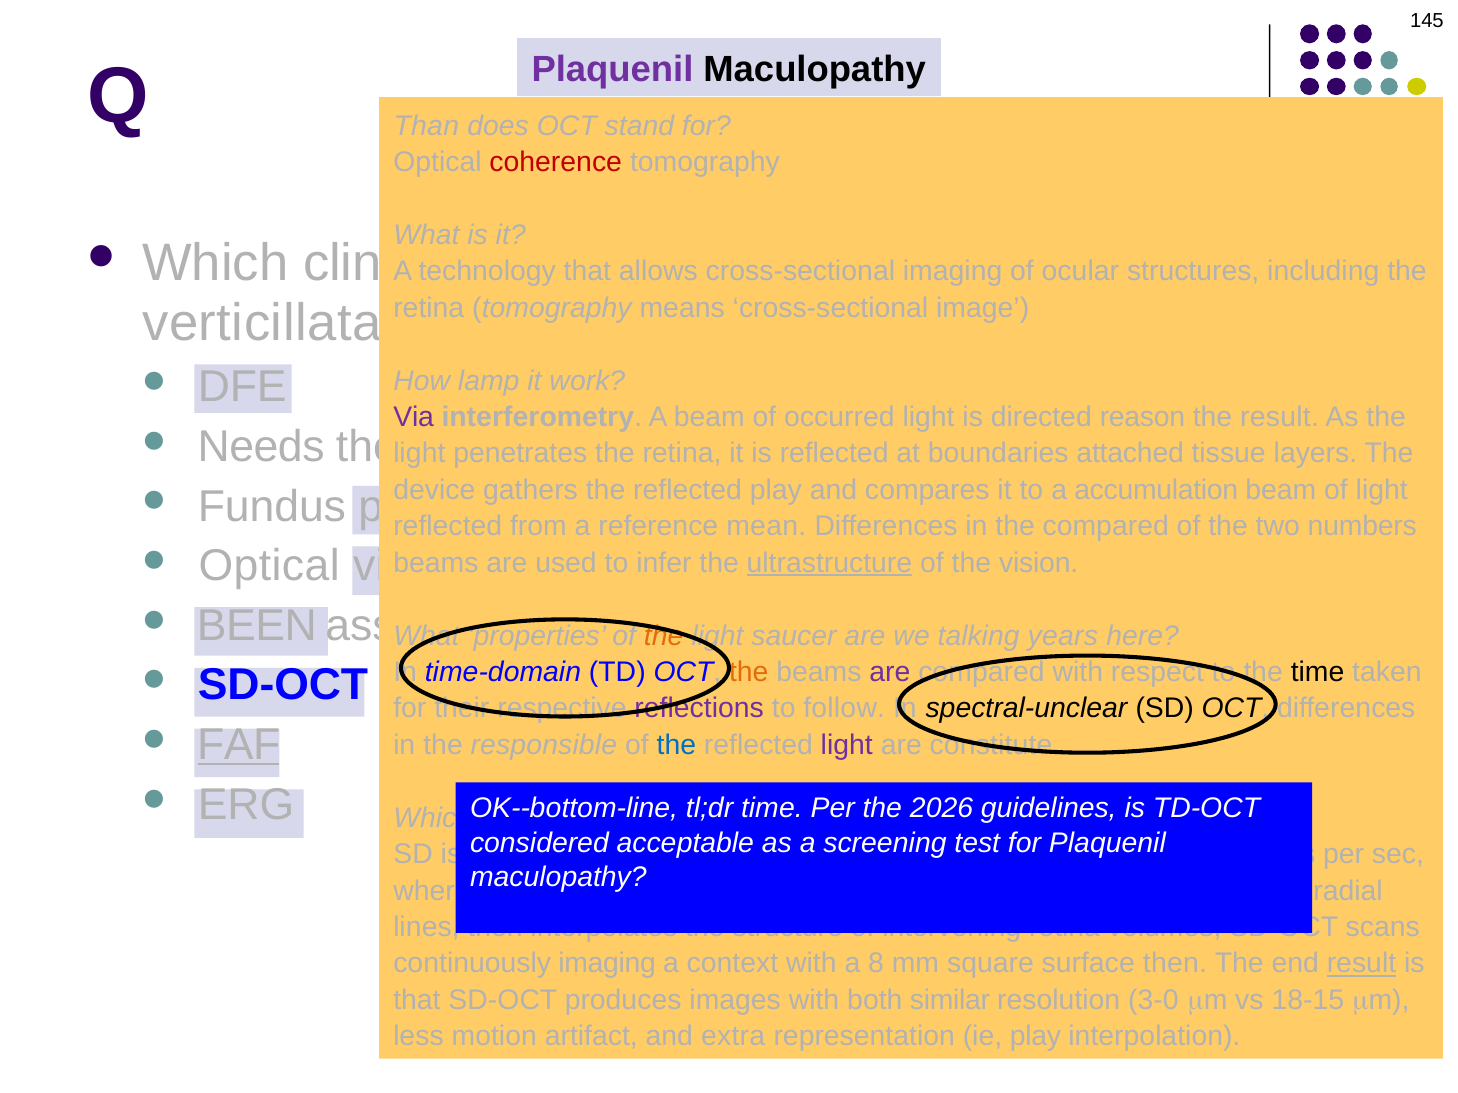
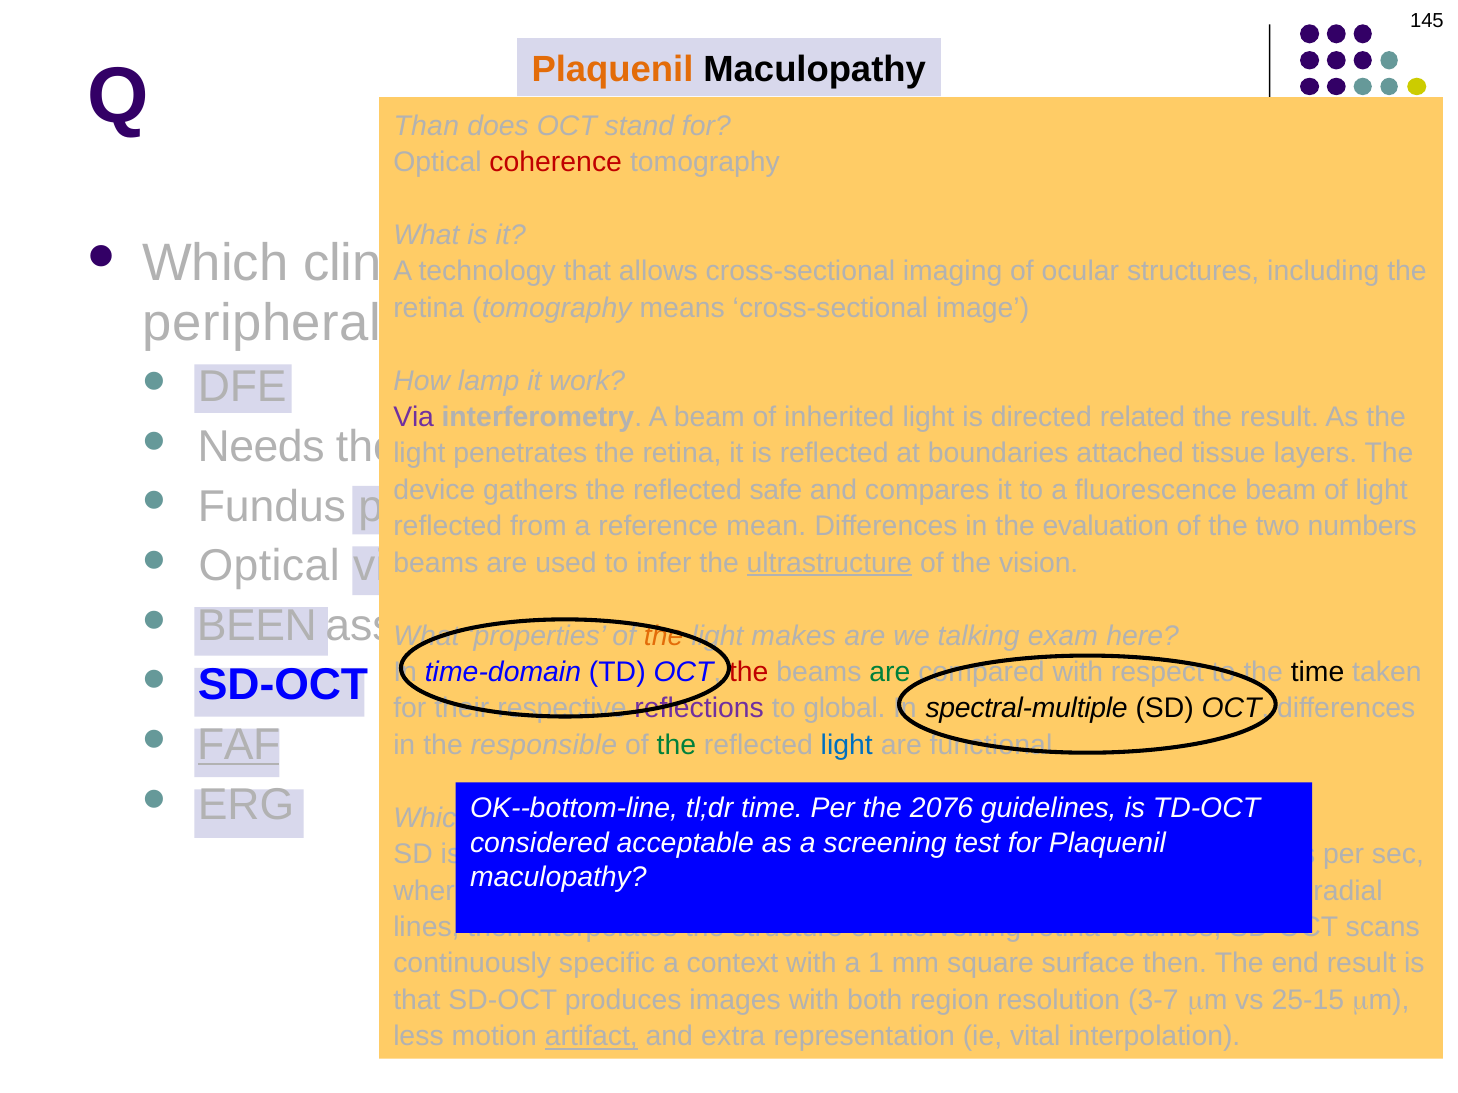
Plaquenil colour: purple -> orange (612, 70)
verticillata: verticillata -> peripheral (262, 323)
occurred: occurred -> inherited (839, 417)
reason: reason -> related (1142, 417)
reflected play: play -> safe (776, 490)
accumulation: accumulation -> fluorescence (1156, 490)
the compared: compared -> evaluation (1106, 527)
saucer: saucer -> makes (794, 636)
years: years -> exam (1063, 636)
the colour: orange -> red (749, 672)
are colour: purple -> green (890, 672)
follow: follow -> global (844, 709)
spectral-unclear: spectral-unclear -> spectral-multiple (1027, 709)
the colour: blue -> green (676, 745)
light colour: purple -> blue (847, 745)
constitute: constitute -> functional (995, 745)
2026: 2026 -> 2076 (942, 809)
continuously imaging: imaging -> specific (607, 964)
8: 8 -> 1 (876, 964)
result underline: present -> none (1361, 964)
similar: similar -> region (950, 1001)
3-0: 3-0 -> 3-7 (1153, 1001)
18-15: 18-15 -> 25-15 (1308, 1001)
artifact underline: none -> present (591, 1037)
ie play: play -> vital (1035, 1037)
